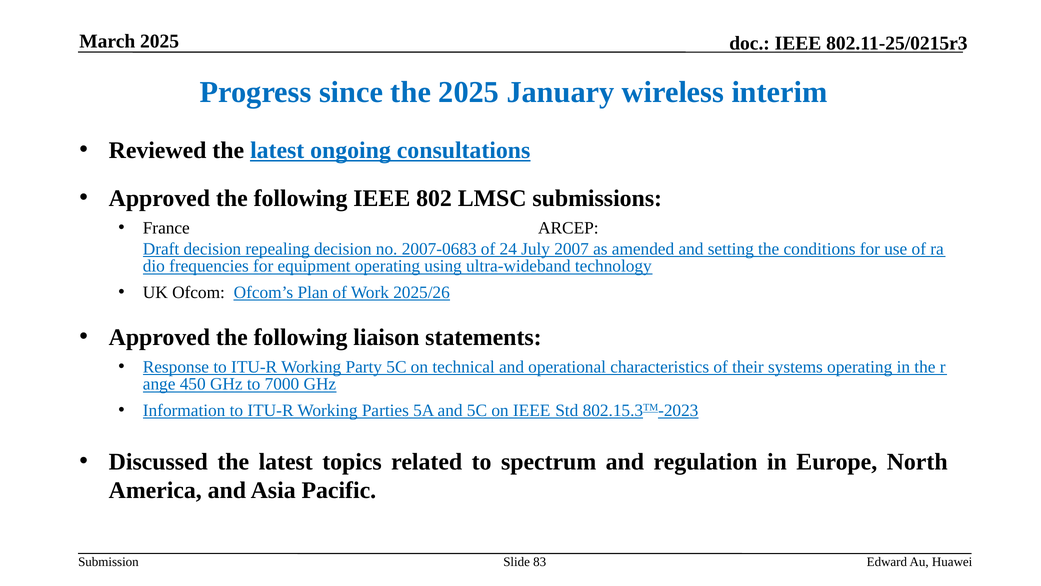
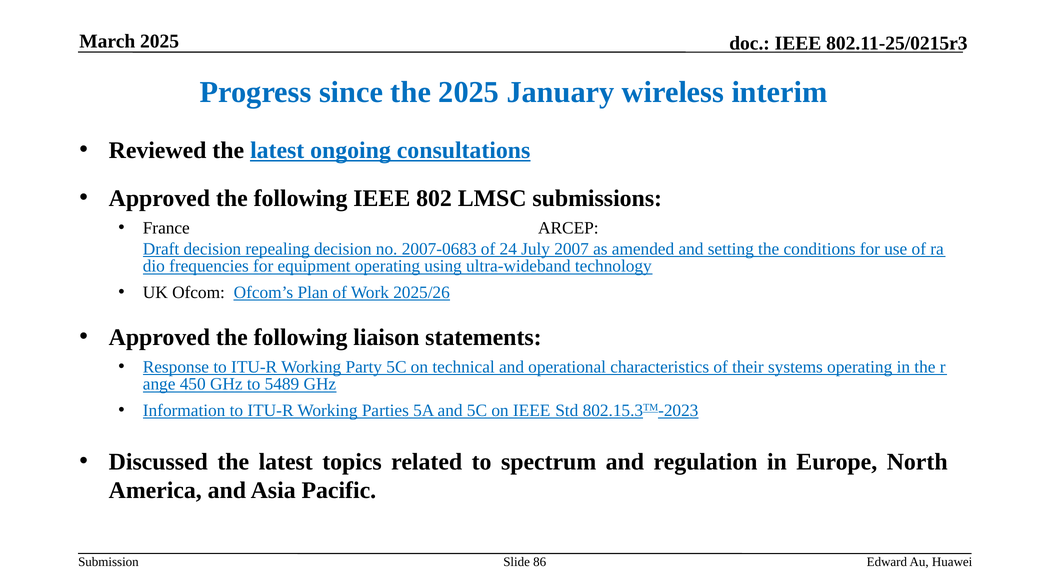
7000: 7000 -> 5489 (282, 384)
83: 83 -> 86 (540, 562)
